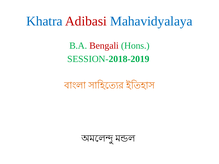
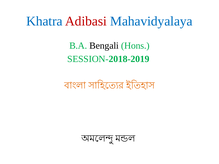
Bengali colour: red -> black (104, 46)
